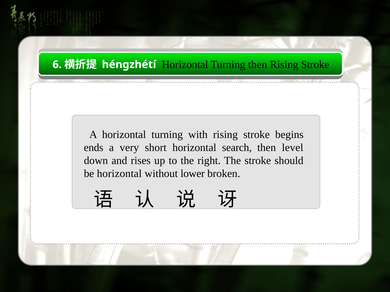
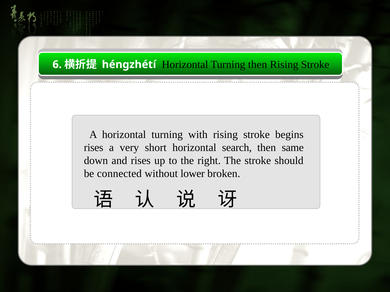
ends: ends -> rises (94, 148)
level: level -> same (293, 148)
be horizontal: horizontal -> connected (119, 174)
